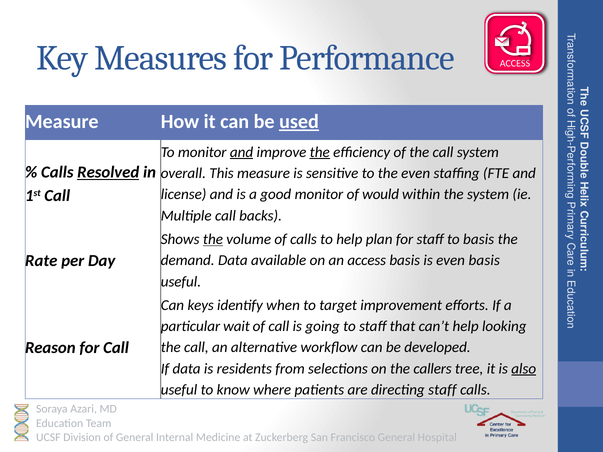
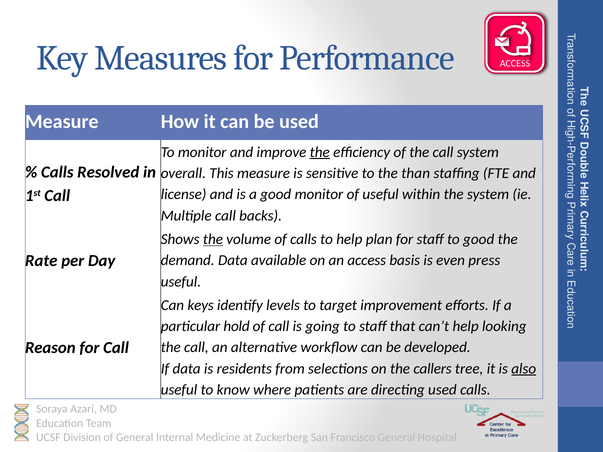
used underline: present -> none (299, 122)
and underline: present -> none (242, 152)
Resolved underline: present -> none (108, 172)
the even: even -> than (416, 173)
of would: would -> useful (381, 195)
to basis: basis -> good (479, 239)
even basis: basis -> press (484, 261)
when: when -> levels (283, 305)
wait: wait -> hold (237, 327)
directing staff: staff -> used (442, 390)
